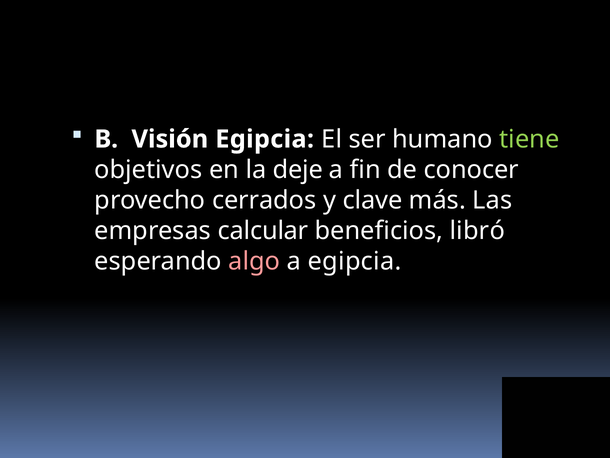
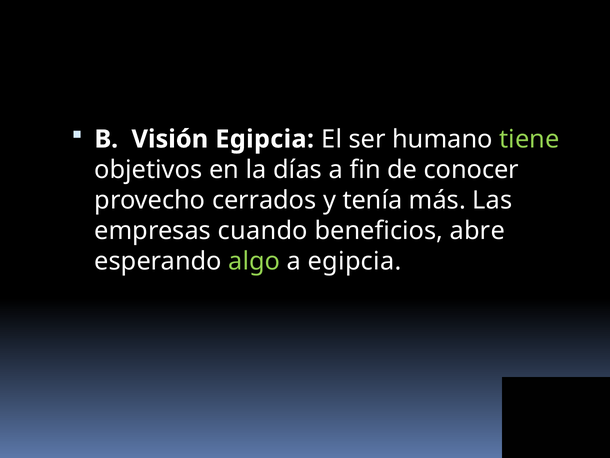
deje: deje -> días (298, 169)
clave: clave -> tenía (372, 200)
calcular: calcular -> cuando (263, 230)
libró: libró -> abre (477, 230)
algo colour: pink -> light green (254, 261)
